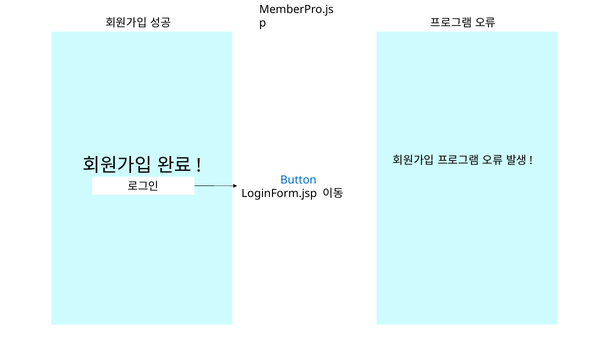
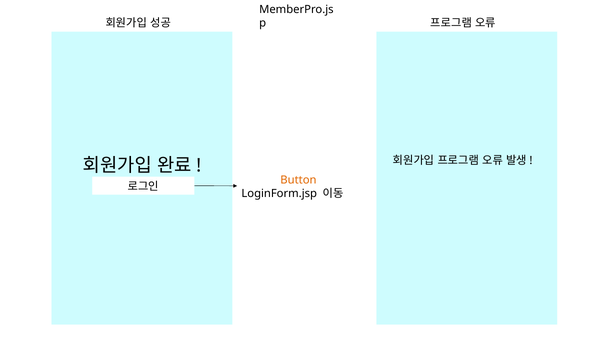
Button colour: blue -> orange (298, 180)
